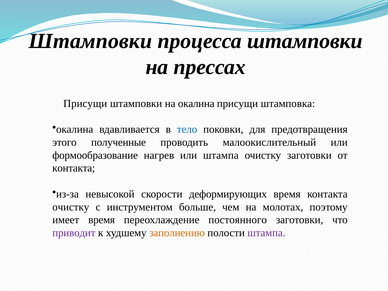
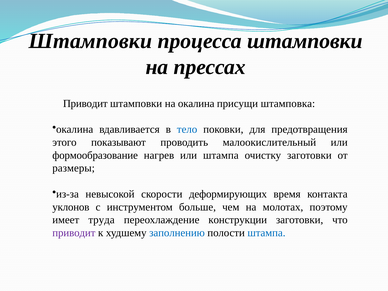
Присущи: Присущи -> Приводит (85, 103)
полученные: полученные -> показывают (118, 142)
контакта: контакта -> размеры (74, 168)
очистку: очистку -> уклонов (71, 207)
имеет время: время -> труда (102, 220)
постоянного: постоянного -> конструкции (238, 220)
заполнению colour: orange -> blue (177, 233)
штампа colour: purple -> blue (266, 233)
